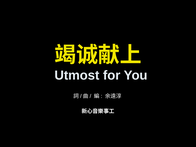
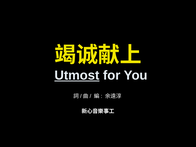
Utmost underline: none -> present (77, 75)
